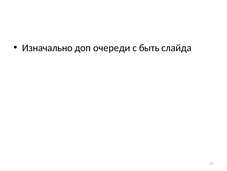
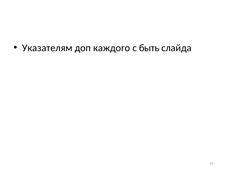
Изначально: Изначально -> Указателям (47, 48)
очереди: очереди -> каждого (112, 48)
